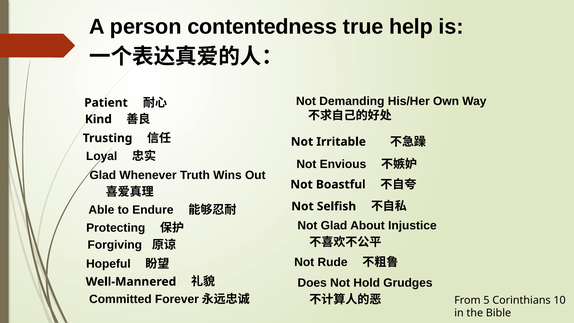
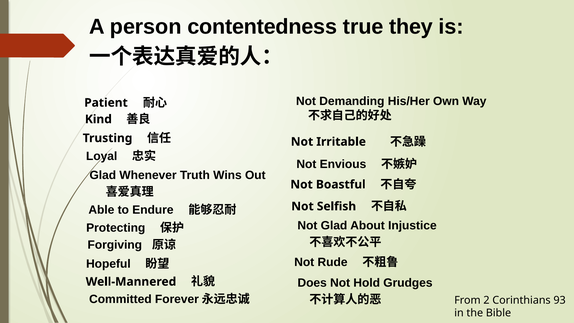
help: help -> they (411, 27)
5: 5 -> 2 (486, 300)
10: 10 -> 93 (560, 300)
